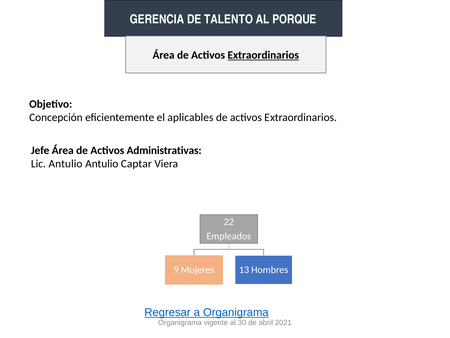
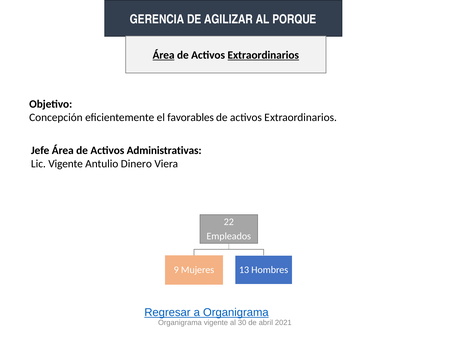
TALENTO: TALENTO -> AGILIZAR (229, 19)
Área underline: none -> present (164, 55)
aplicables: aplicables -> favorables (191, 117)
Lic Antulio: Antulio -> Vigente (66, 164)
Captar: Captar -> Dinero (136, 164)
